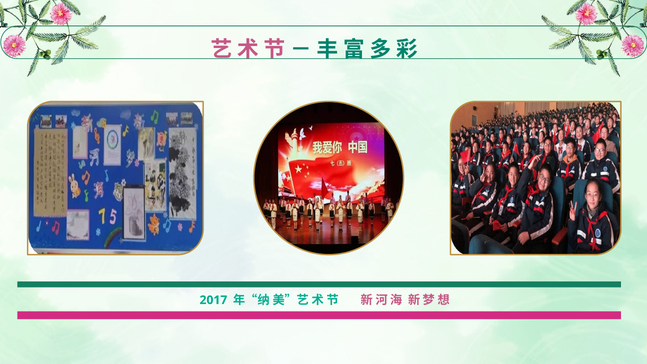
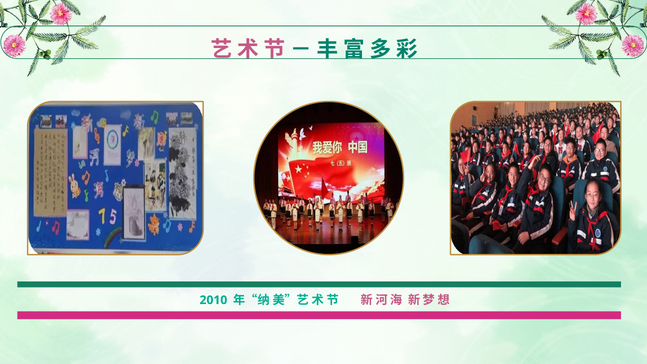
2017: 2017 -> 2010 (213, 300)
